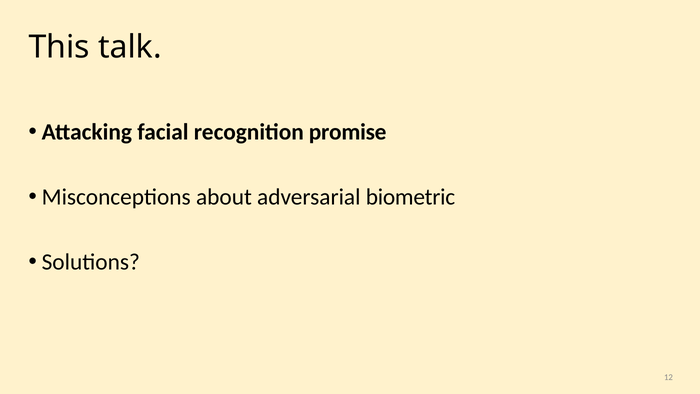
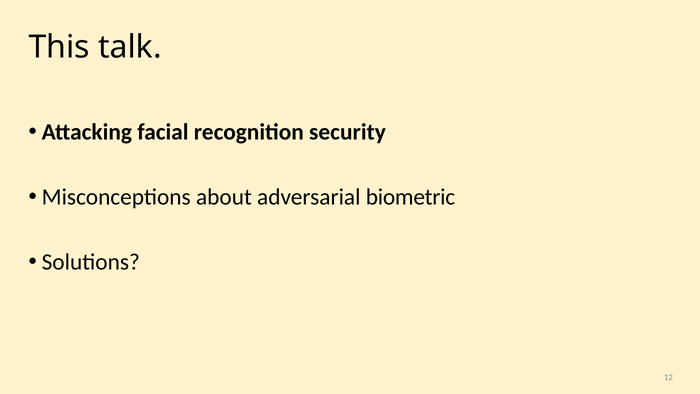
promise: promise -> security (347, 132)
